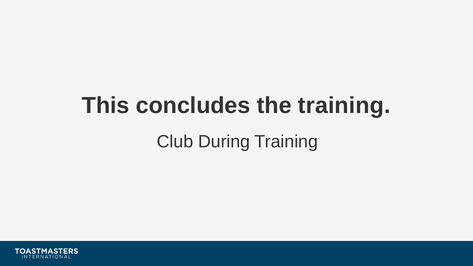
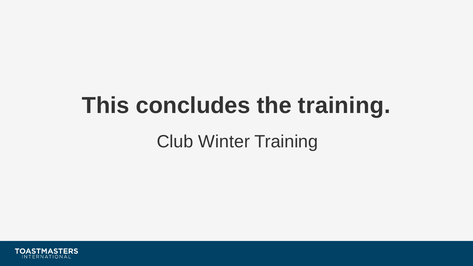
During: During -> Winter (224, 142)
